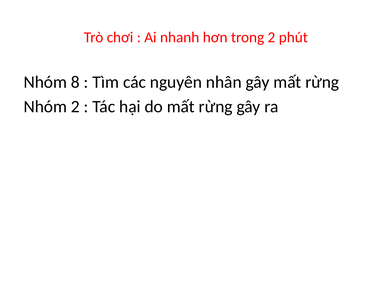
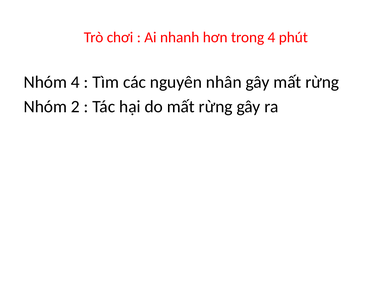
trong 2: 2 -> 4 (272, 37)
Nhóm 8: 8 -> 4 (75, 82)
